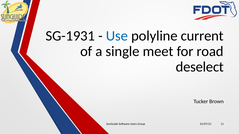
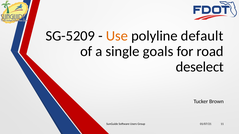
SG-1931: SG-1931 -> SG-5209 (70, 36)
Use colour: blue -> orange (117, 36)
current: current -> default (202, 36)
meet: meet -> goals (158, 51)
